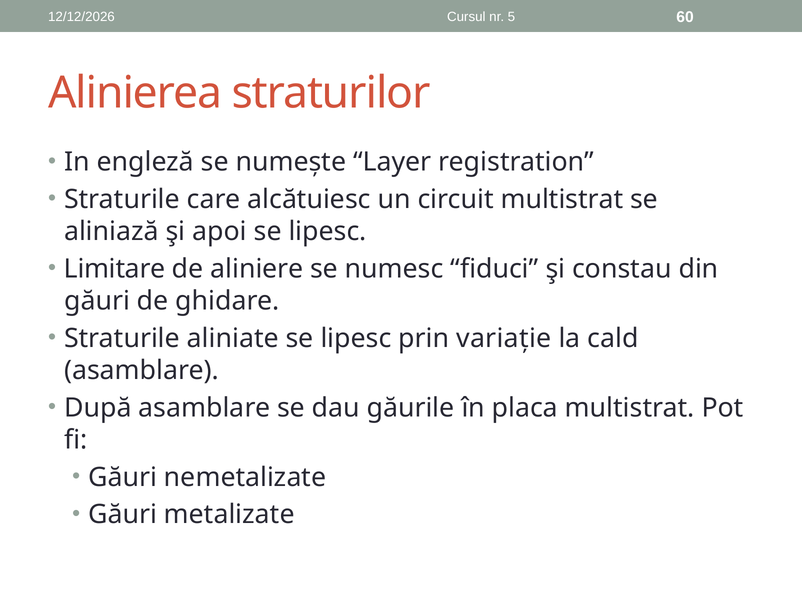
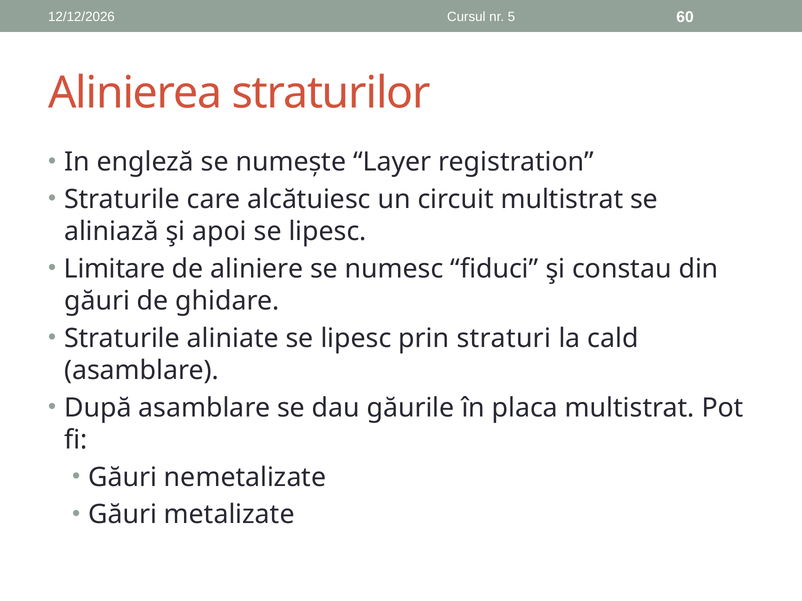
variație: variație -> straturi (504, 339)
